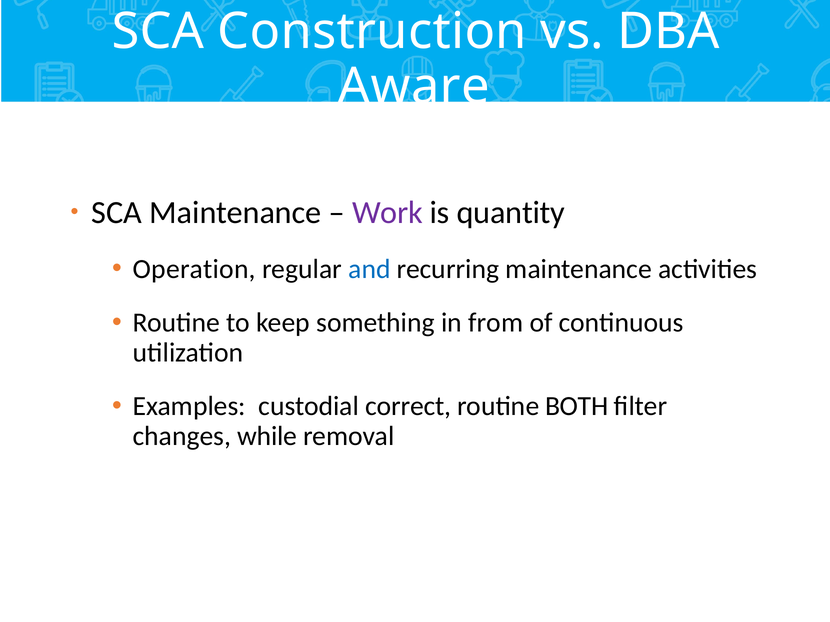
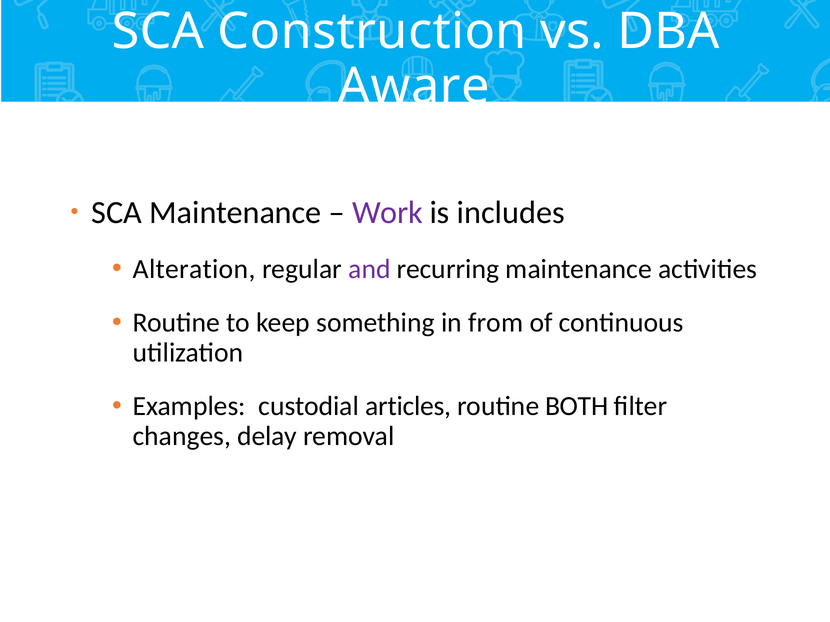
quantity: quantity -> includes (511, 213)
Operation: Operation -> Alteration (194, 269)
and colour: blue -> purple (369, 269)
correct: correct -> articles (408, 407)
while: while -> delay (267, 437)
